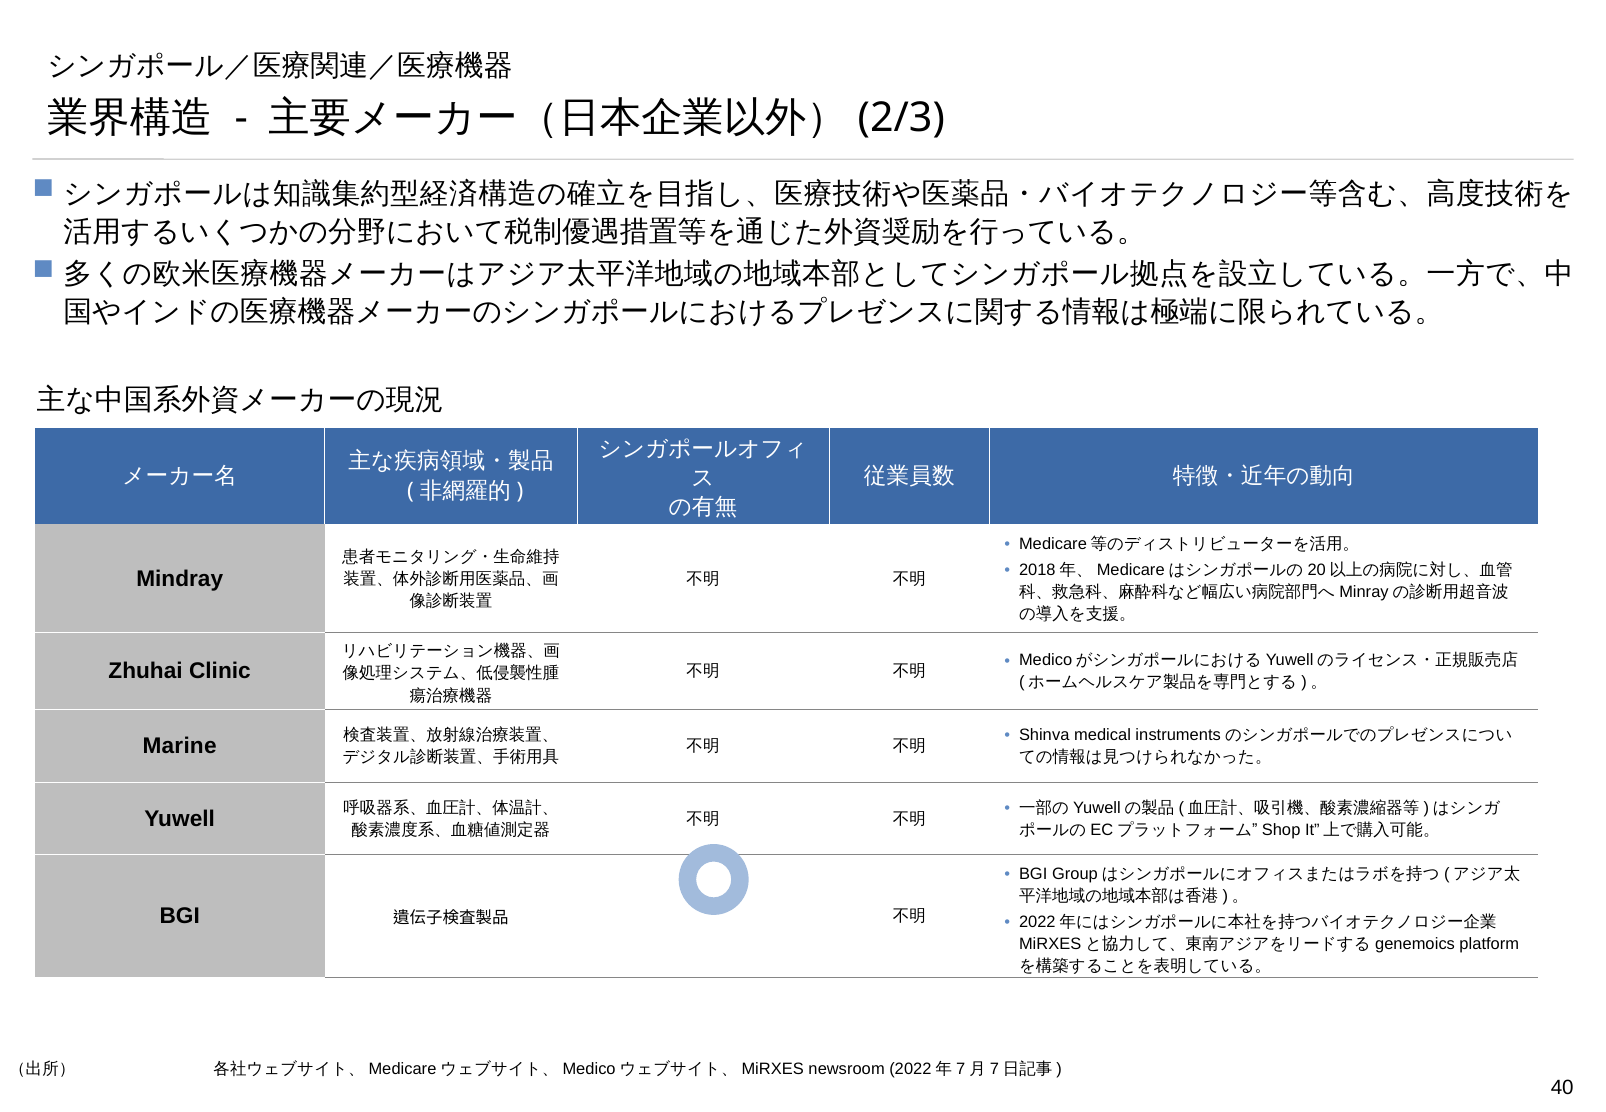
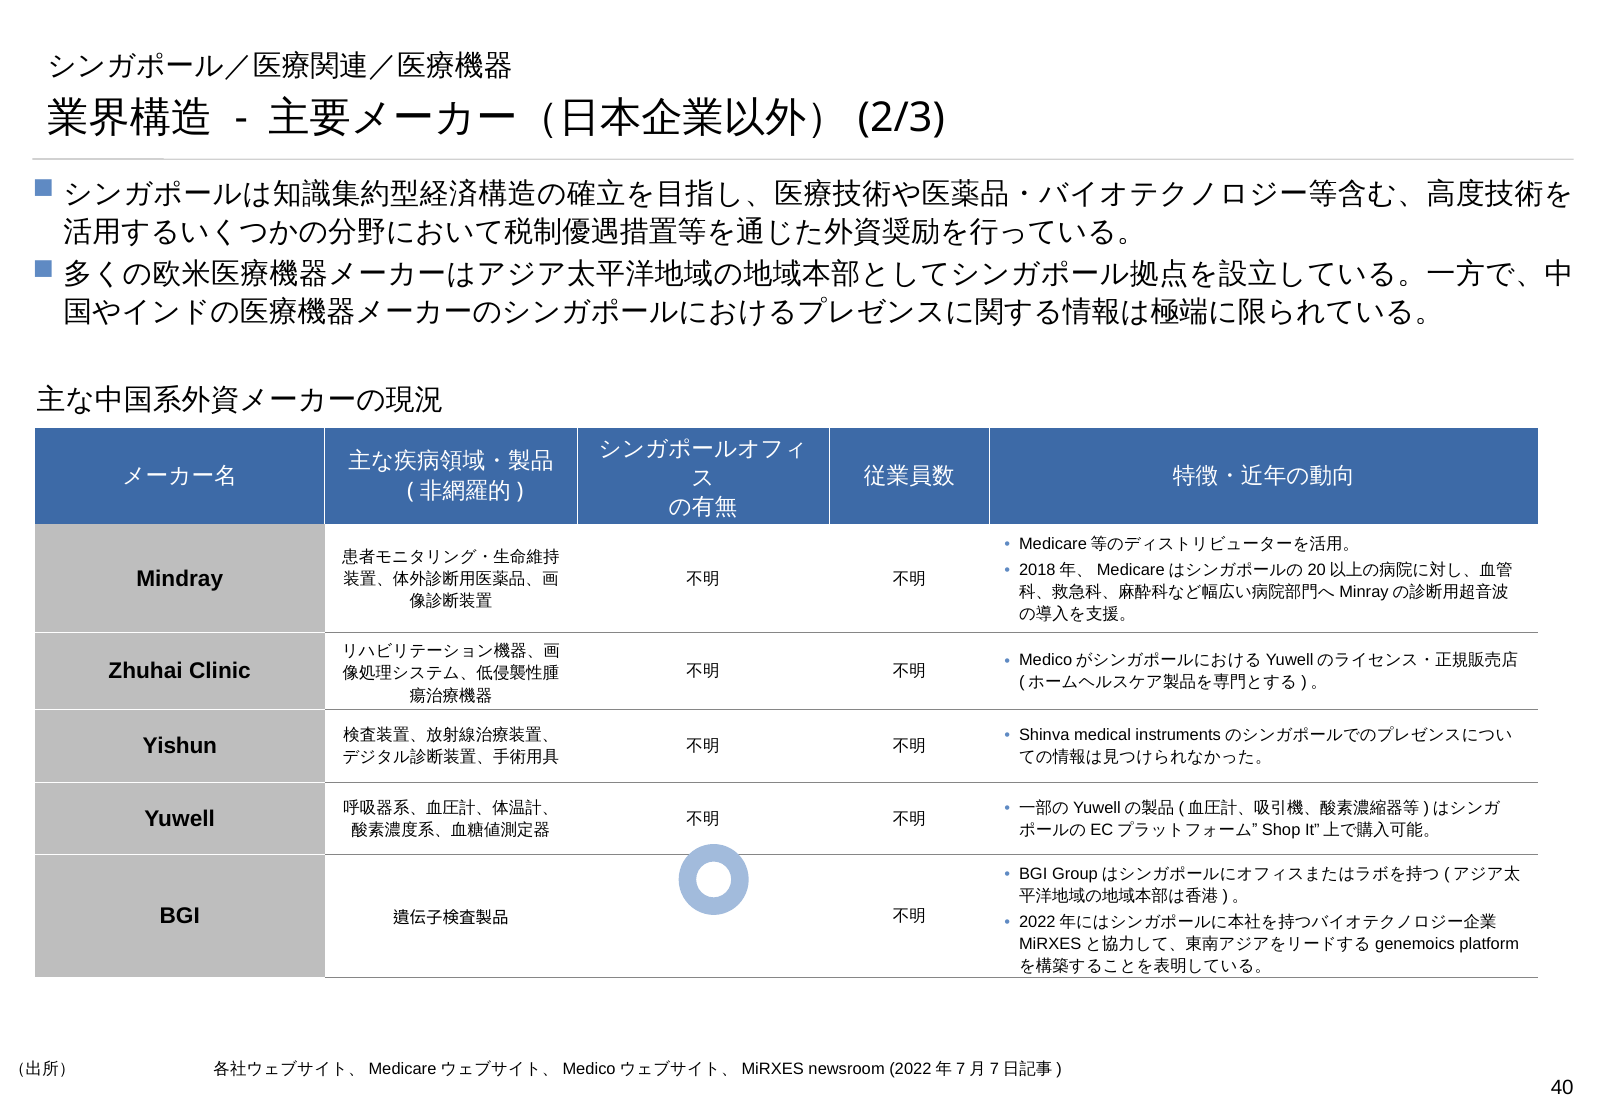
Marine: Marine -> Yishun (180, 746)
